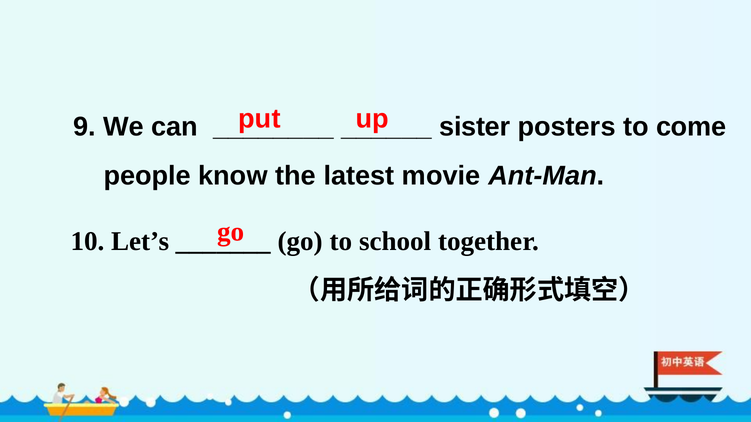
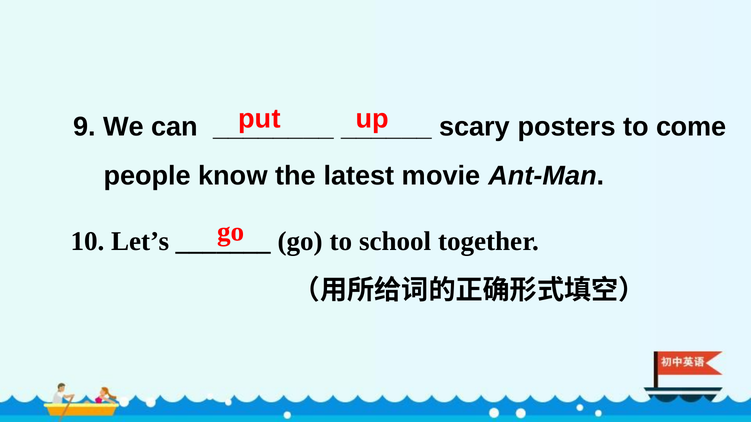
sister: sister -> scary (475, 127)
